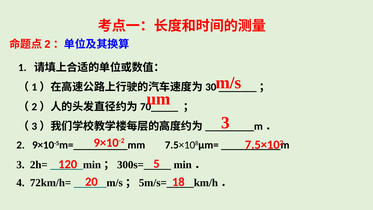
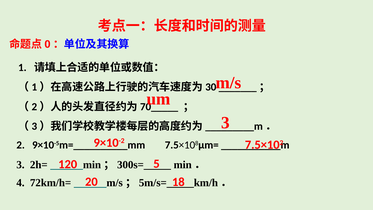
2: 2 -> 0 (47, 44)
